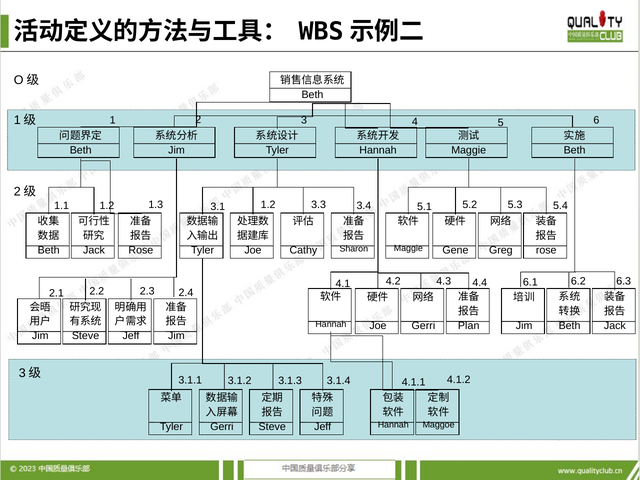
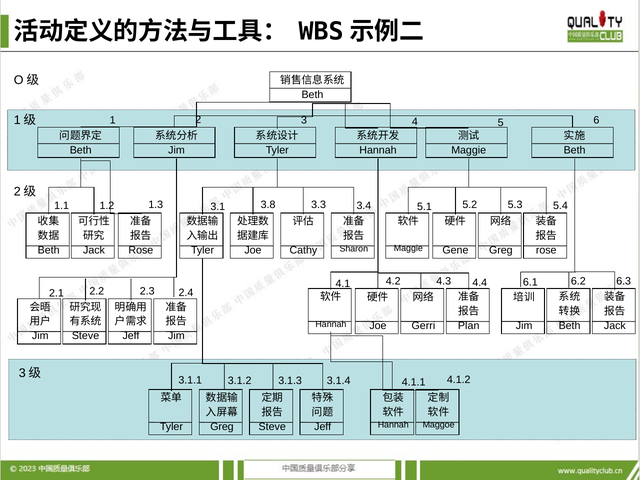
3.1 1.2: 1.2 -> 3.8 (268, 205)
Gerri: Gerri -> Greg (222, 426)
